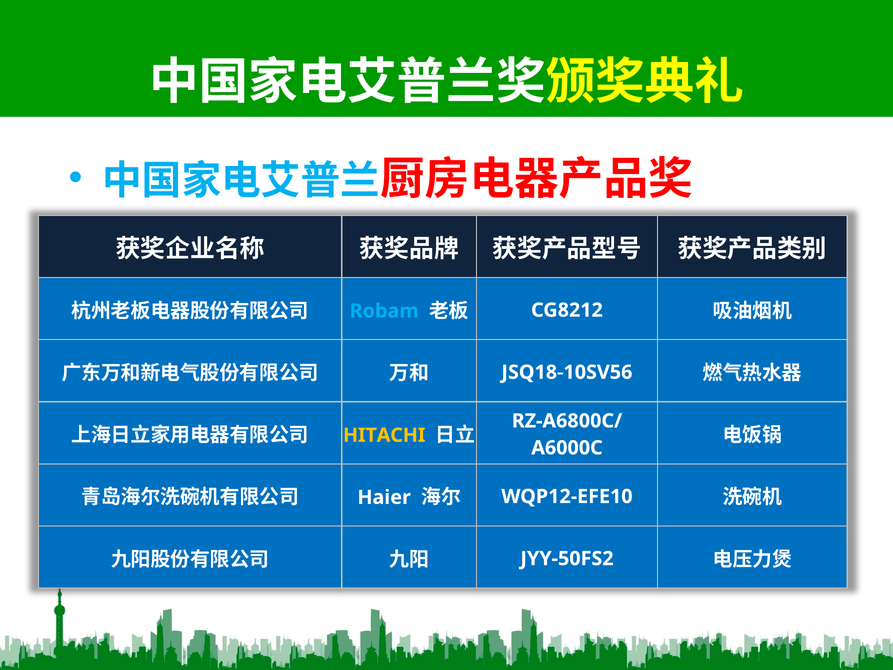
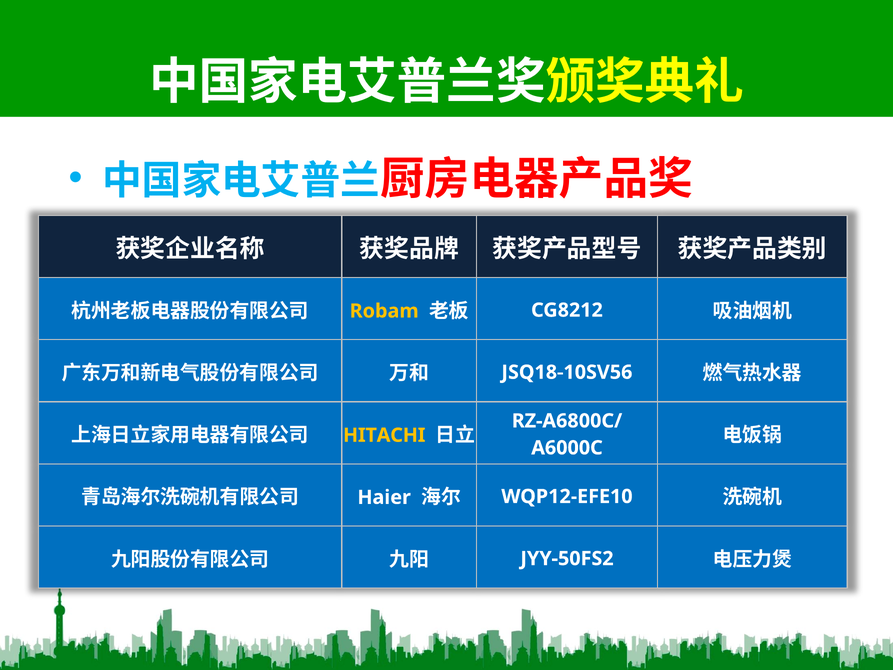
Robam colour: light blue -> yellow (384, 311)
